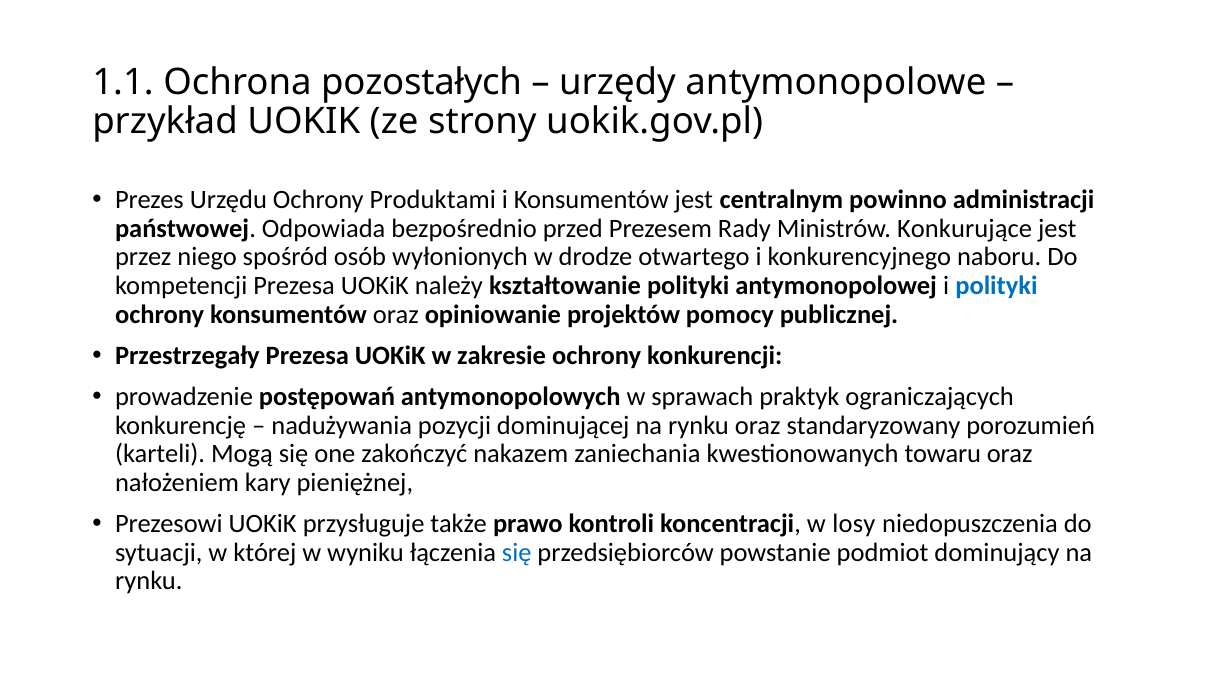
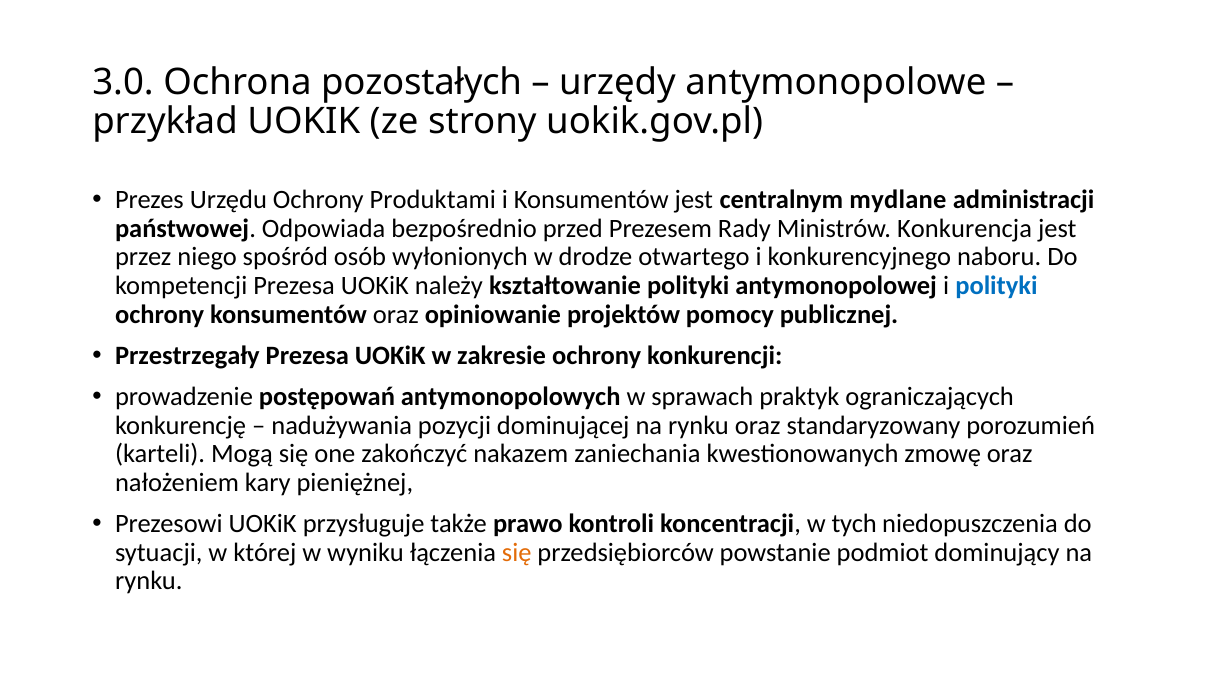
1.1: 1.1 -> 3.0 (123, 82)
powinno: powinno -> mydlane (898, 200)
Konkurujące: Konkurujące -> Konkurencja (965, 229)
towaru: towaru -> zmowę (943, 454)
losy: losy -> tych (854, 524)
się colour: blue -> orange (517, 553)
